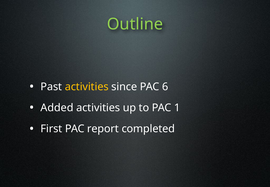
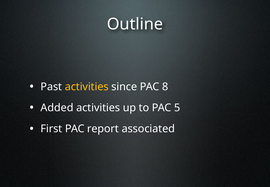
Outline colour: light green -> white (135, 24)
6: 6 -> 8 (165, 87)
1: 1 -> 5 (177, 108)
completed: completed -> associated (148, 129)
